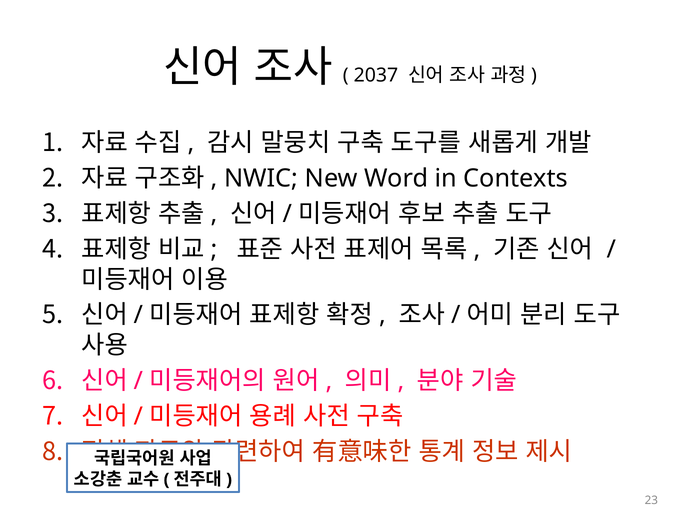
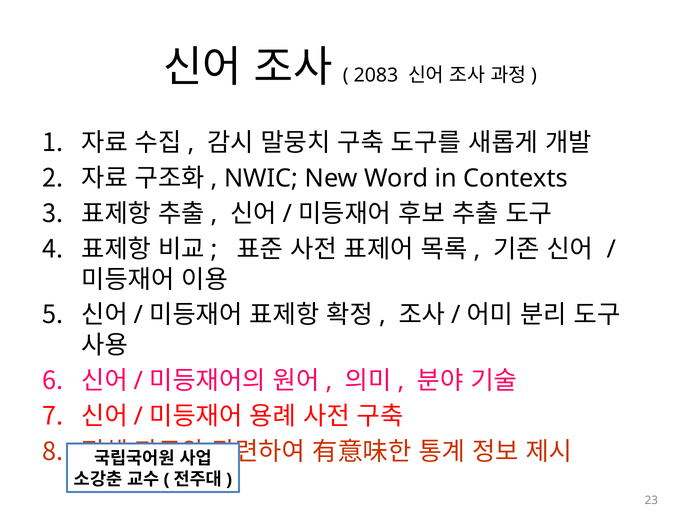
2037: 2037 -> 2083 (376, 75)
